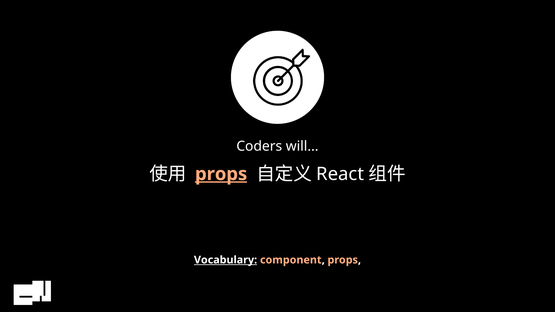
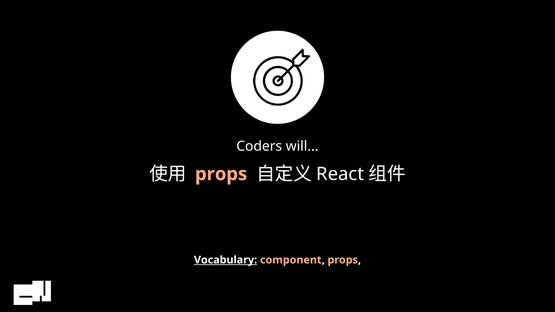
props underline: present -> none (221, 174)
